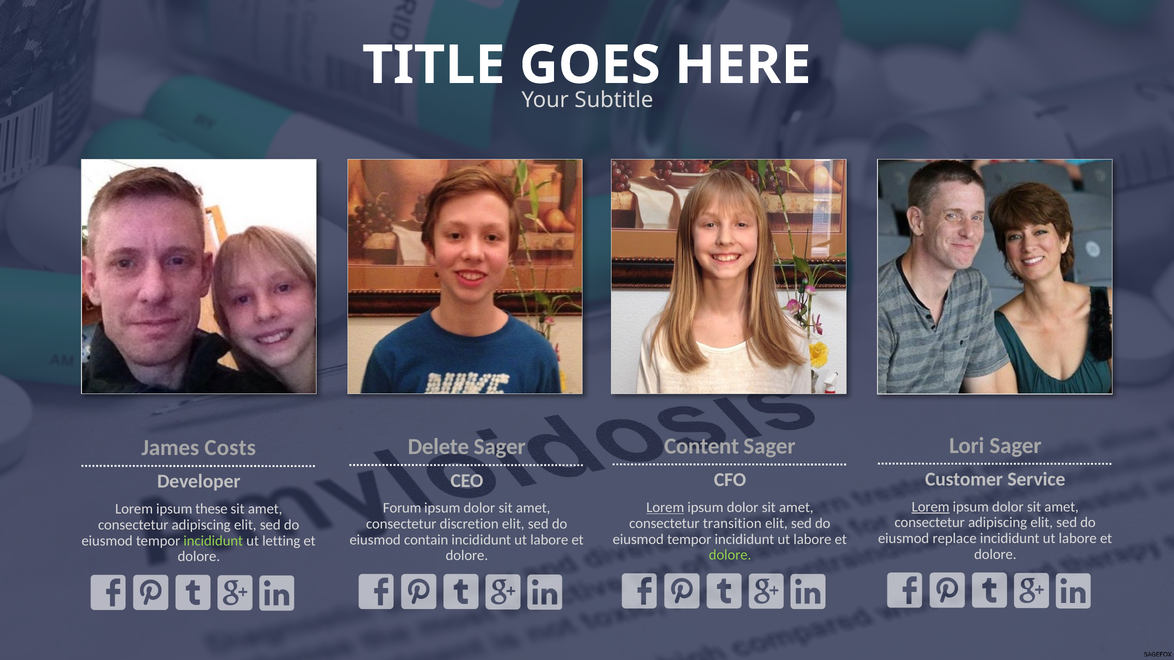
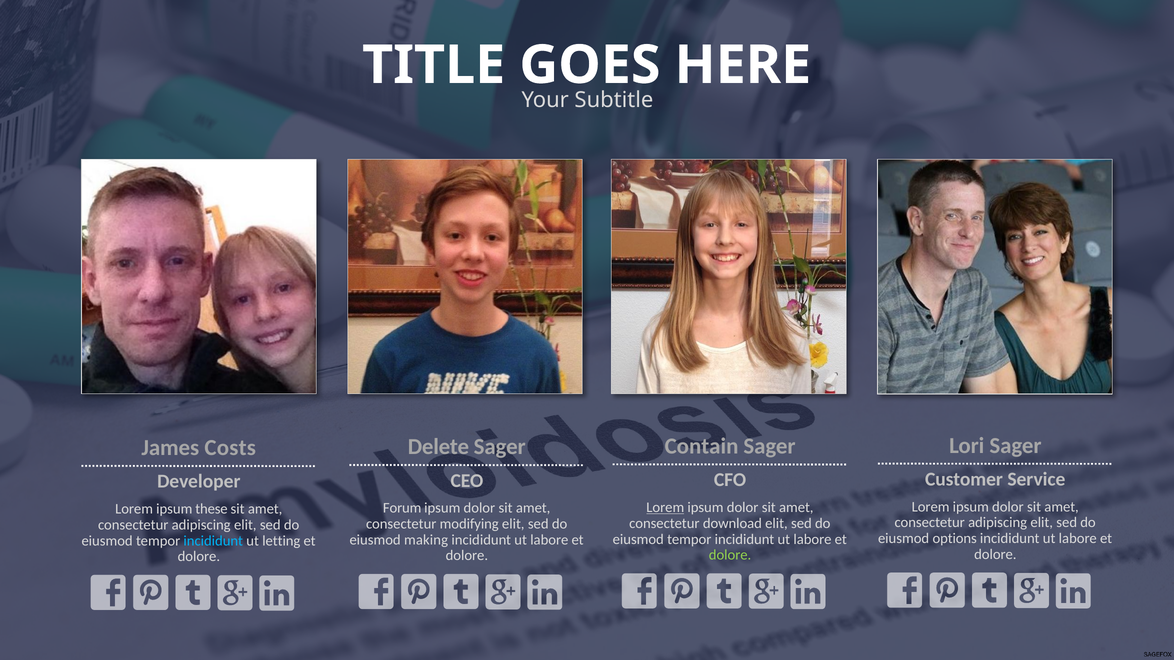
Content: Content -> Contain (702, 446)
Lorem underline: present -> none (931, 507)
transition: transition -> download (732, 524)
discretion: discretion -> modifying (469, 524)
replace: replace -> options (955, 539)
contain: contain -> making (426, 540)
incididunt colour: light green -> light blue (213, 541)
